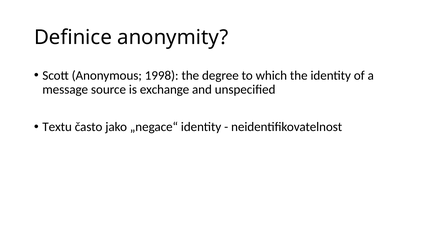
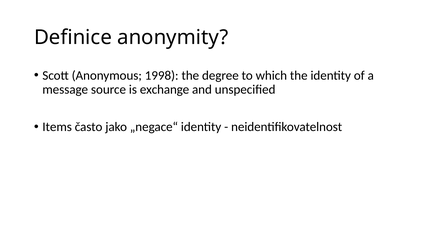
Textu: Textu -> Items (57, 127)
